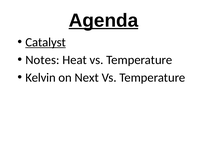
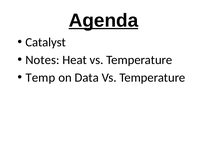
Catalyst underline: present -> none (46, 42)
Kelvin: Kelvin -> Temp (40, 78)
Next: Next -> Data (87, 78)
